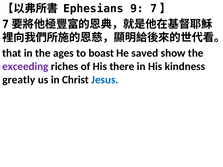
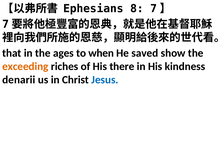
9: 9 -> 8 (137, 9)
boast: boast -> when (101, 53)
exceeding colour: purple -> orange (25, 67)
greatly: greatly -> denarii (19, 80)
